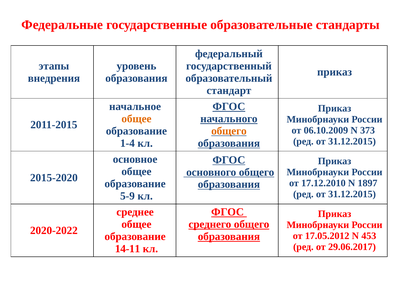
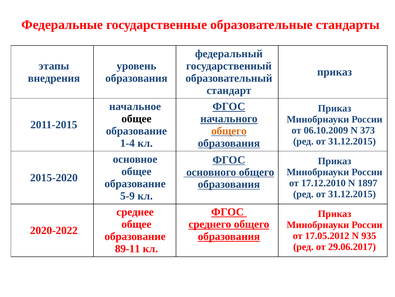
общее colour: orange -> black (136, 118)
453: 453 -> 935 (369, 235)
14-11: 14-11 -> 89-11 (128, 248)
